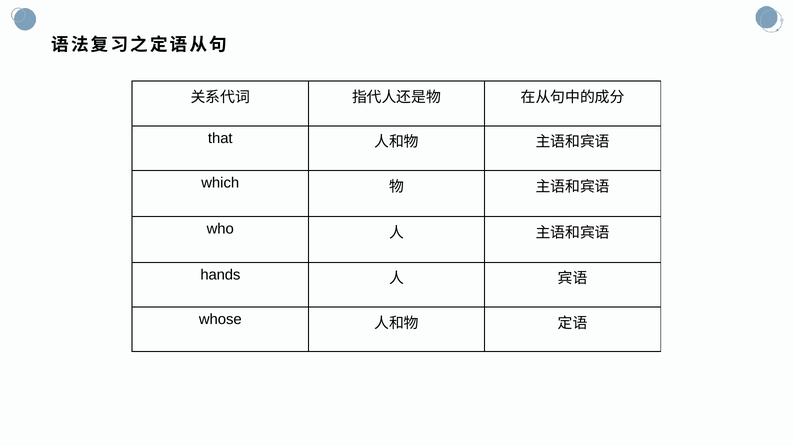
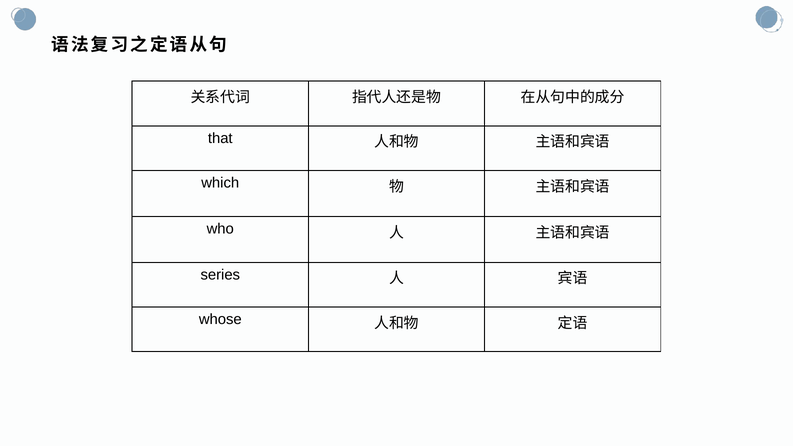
hands: hands -> series (220, 275)
